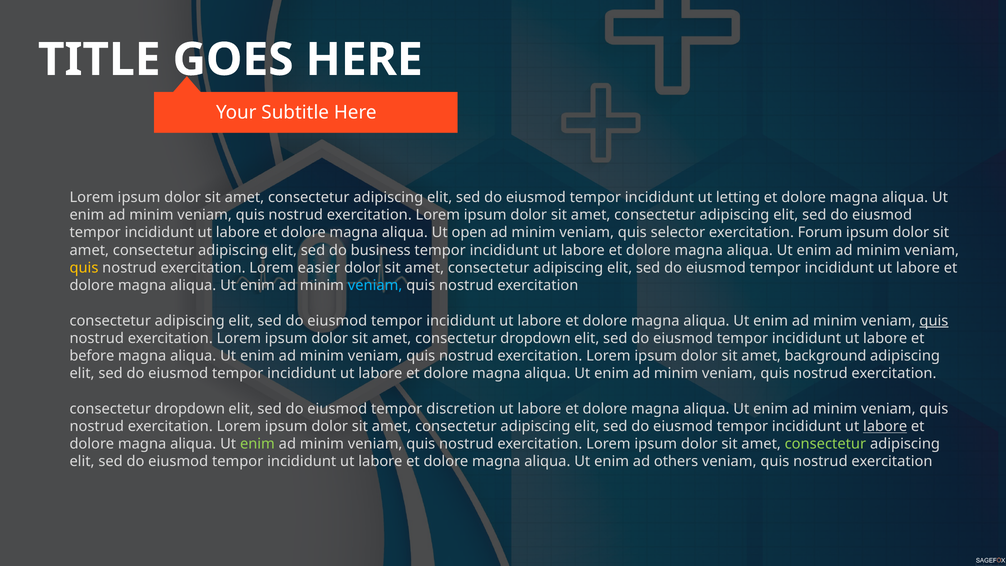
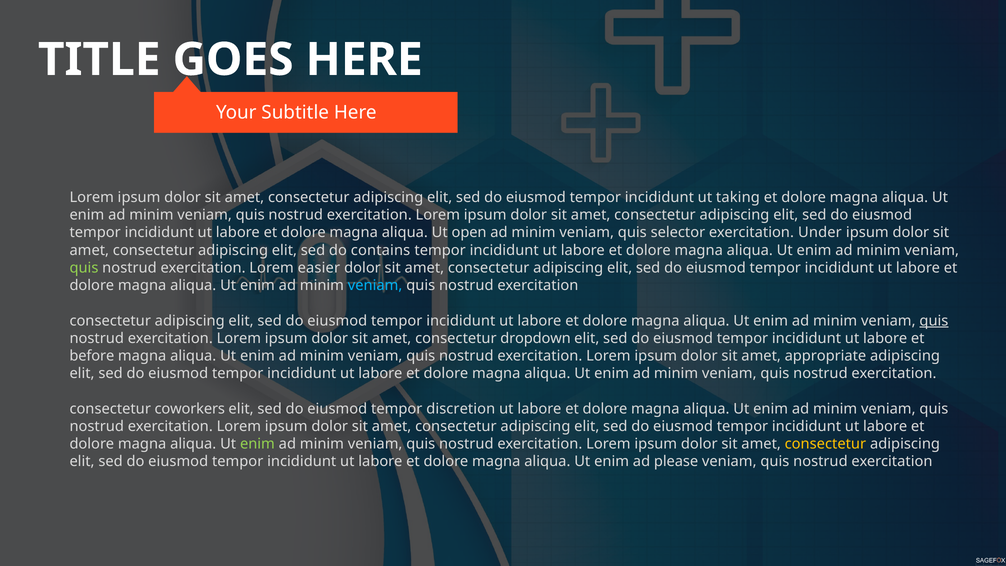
letting: letting -> taking (738, 197)
Forum: Forum -> Under (820, 233)
business: business -> contains (381, 250)
quis colour: yellow -> light green (84, 268)
background: background -> appropriate (825, 356)
dropdown: dropdown -> coworkers (190, 409)
labore underline: present -> none (885, 426)
consectetur colour: light green -> yellow (825, 444)
others: others -> please (676, 462)
